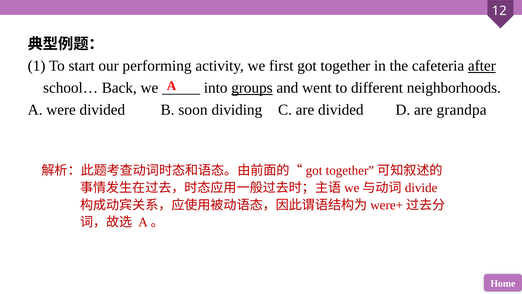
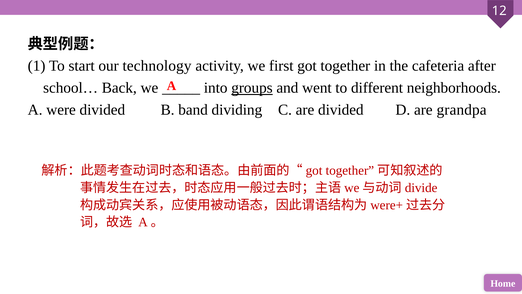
performing: performing -> technology (157, 66)
after underline: present -> none (482, 66)
soon: soon -> band (193, 110)
